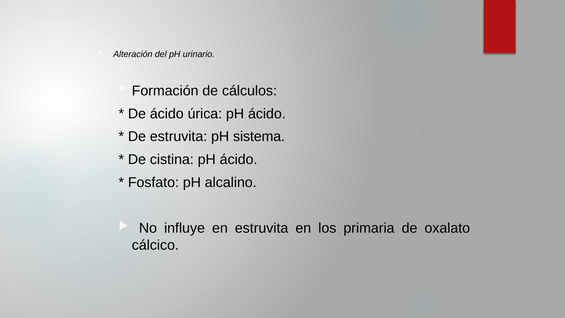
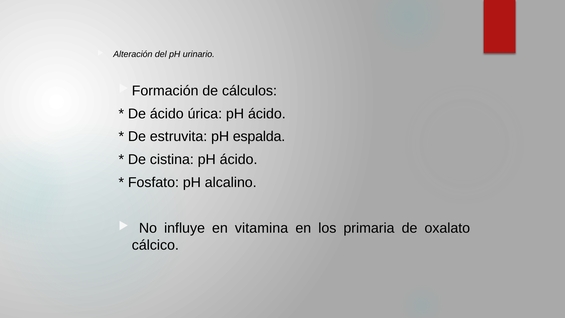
sistema: sistema -> espalda (259, 137)
en estruvita: estruvita -> vitamina (262, 228)
